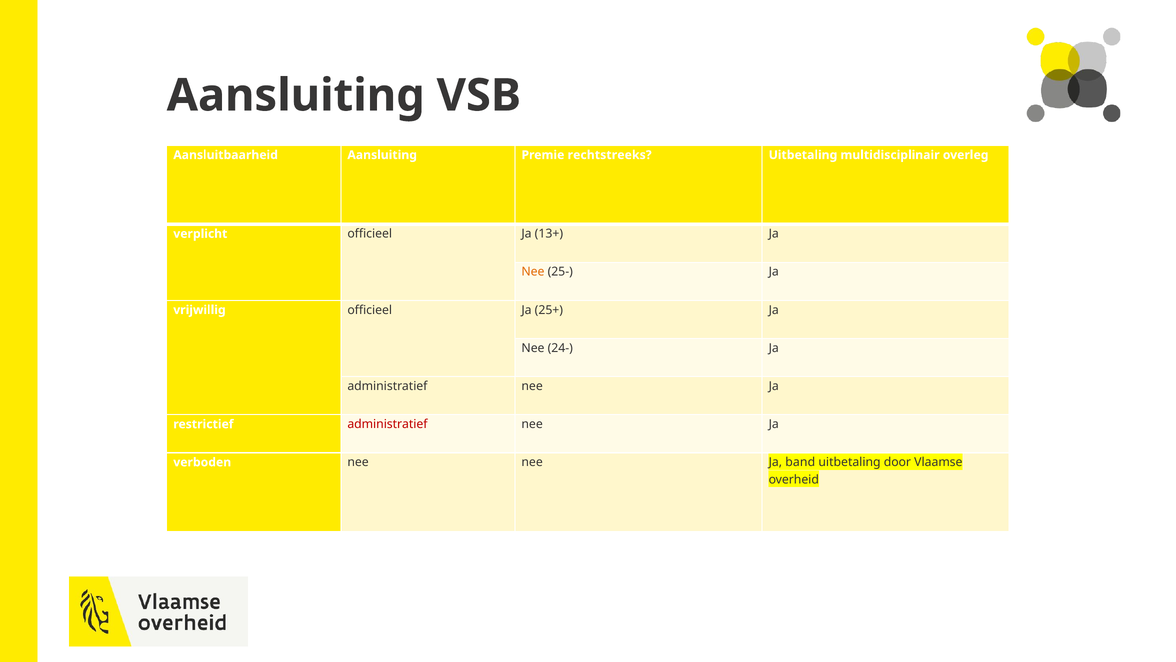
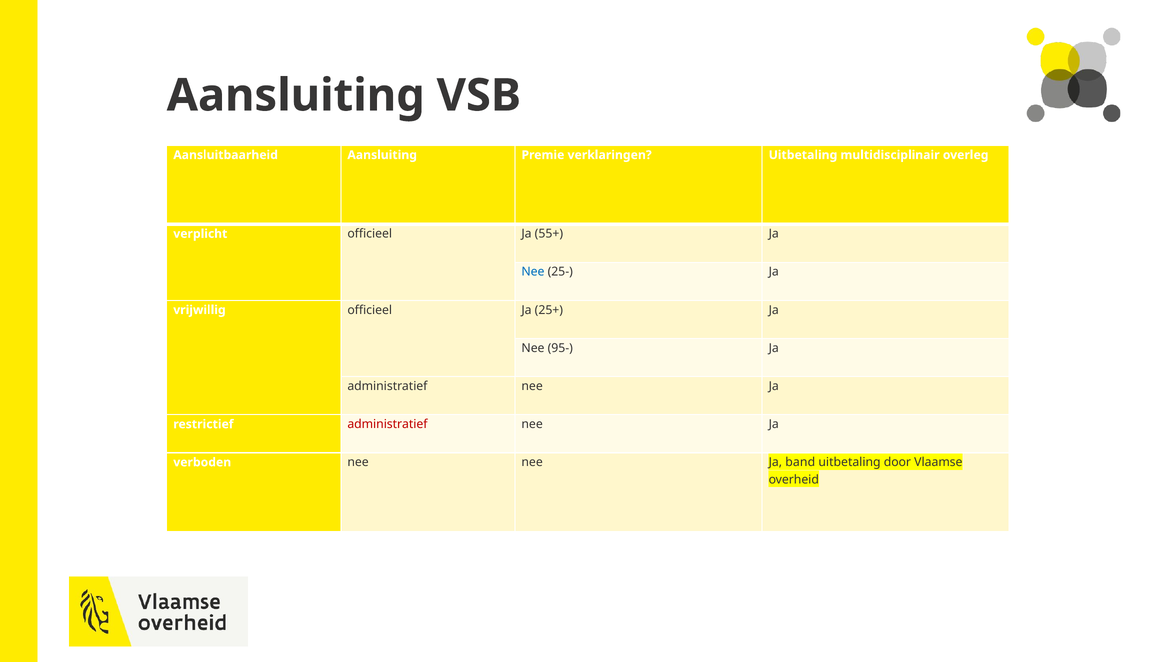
rechtstreeks: rechtstreeks -> verklaringen (610, 155)
13+: 13+ -> 55+ (549, 234)
Nee colour: orange -> blue (533, 272)
24-: 24- -> 95- (560, 348)
